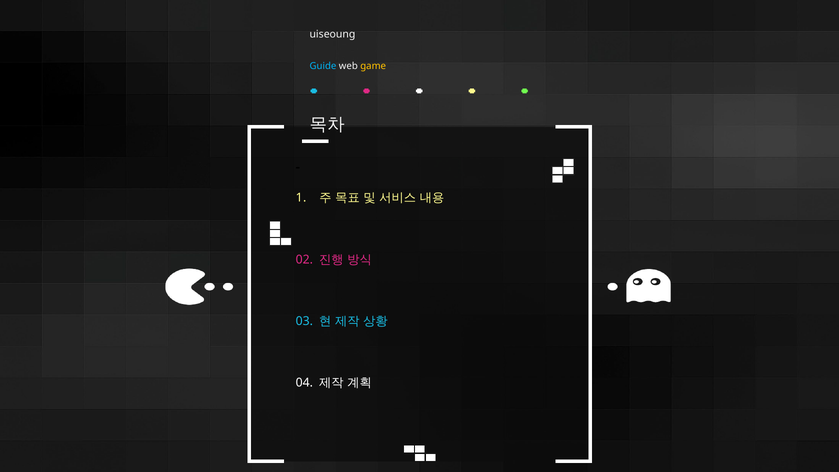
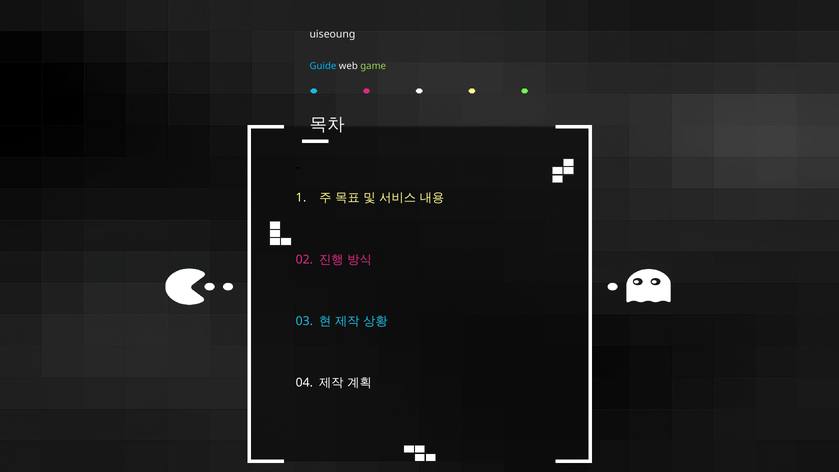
game colour: yellow -> light green (373, 66)
